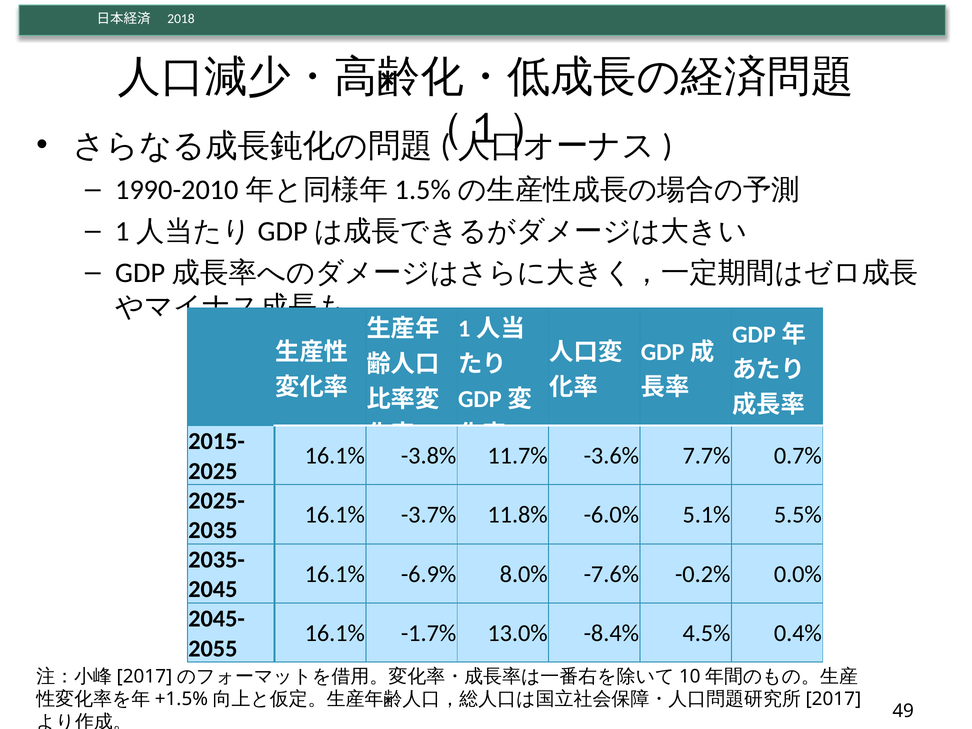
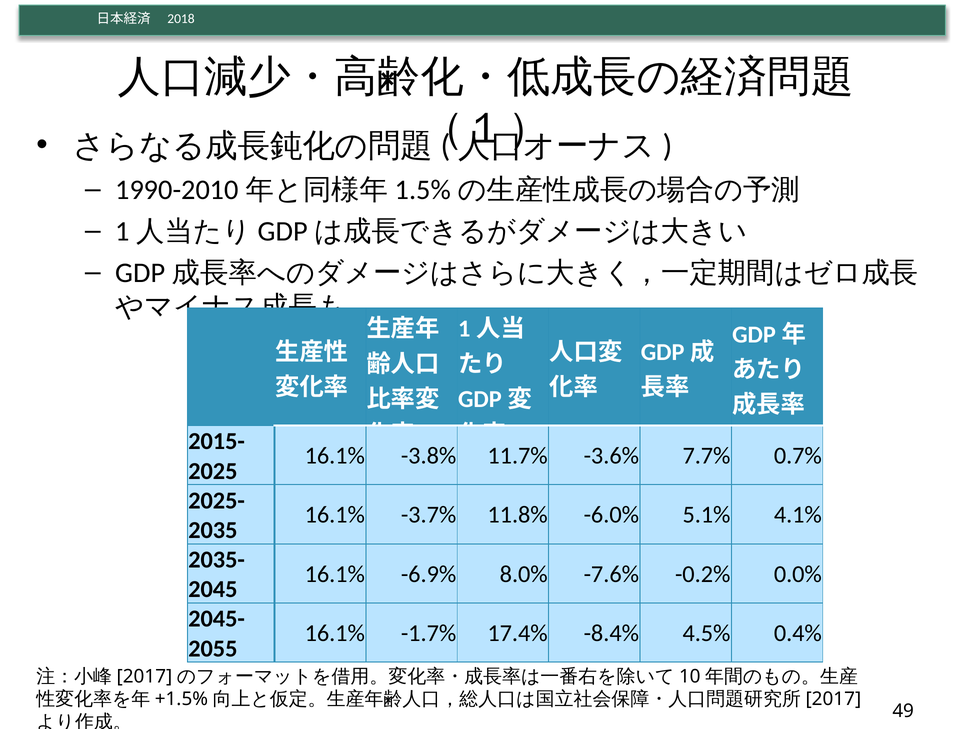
5.5%: 5.5% -> 4.1% (798, 515)
13.0%: 13.0% -> 17.4% (518, 633)
